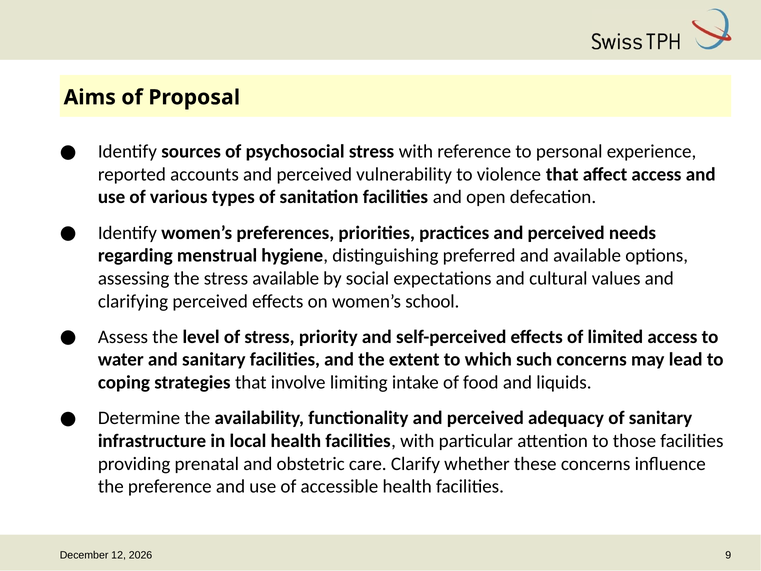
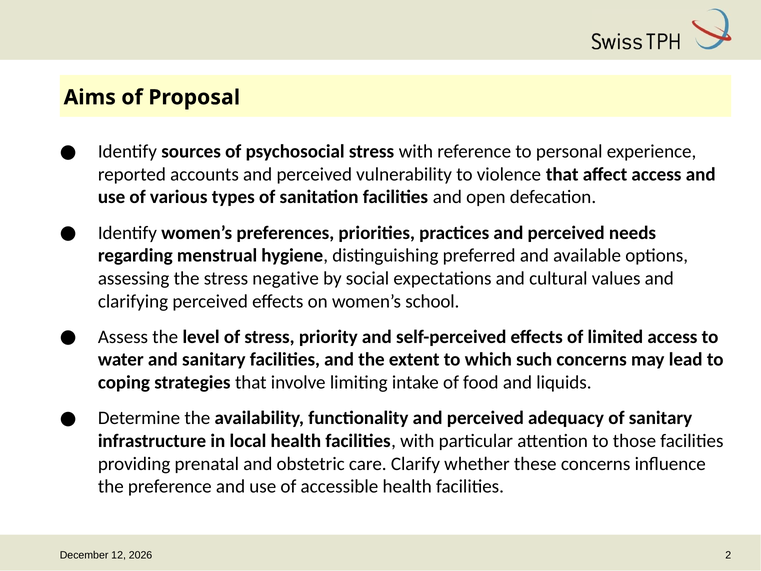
stress available: available -> negative (286, 278)
9: 9 -> 2 (728, 555)
